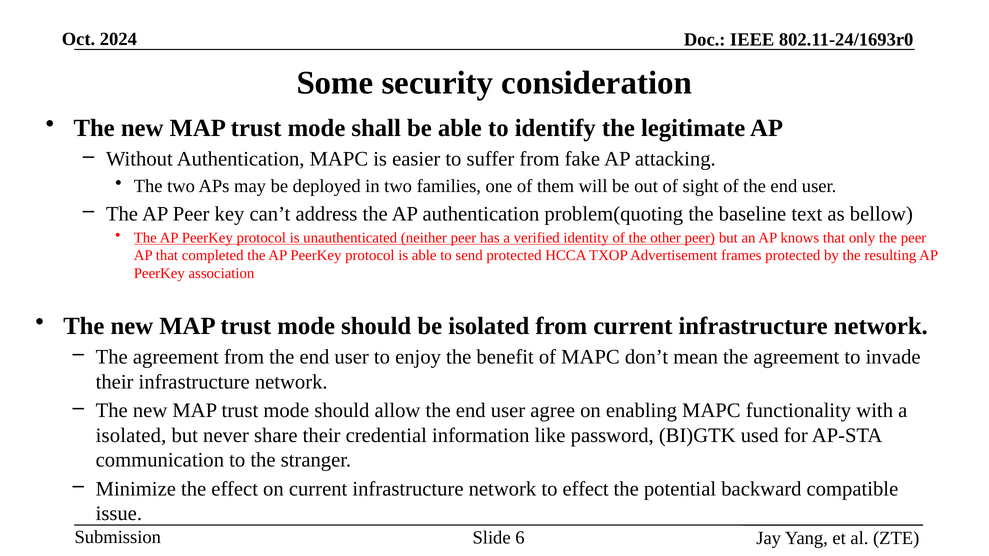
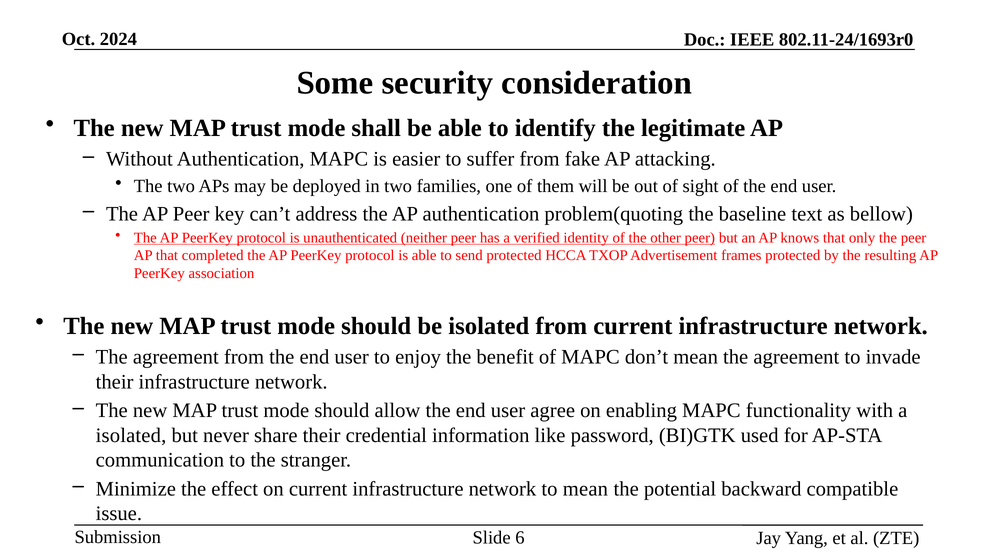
to effect: effect -> mean (585, 489)
